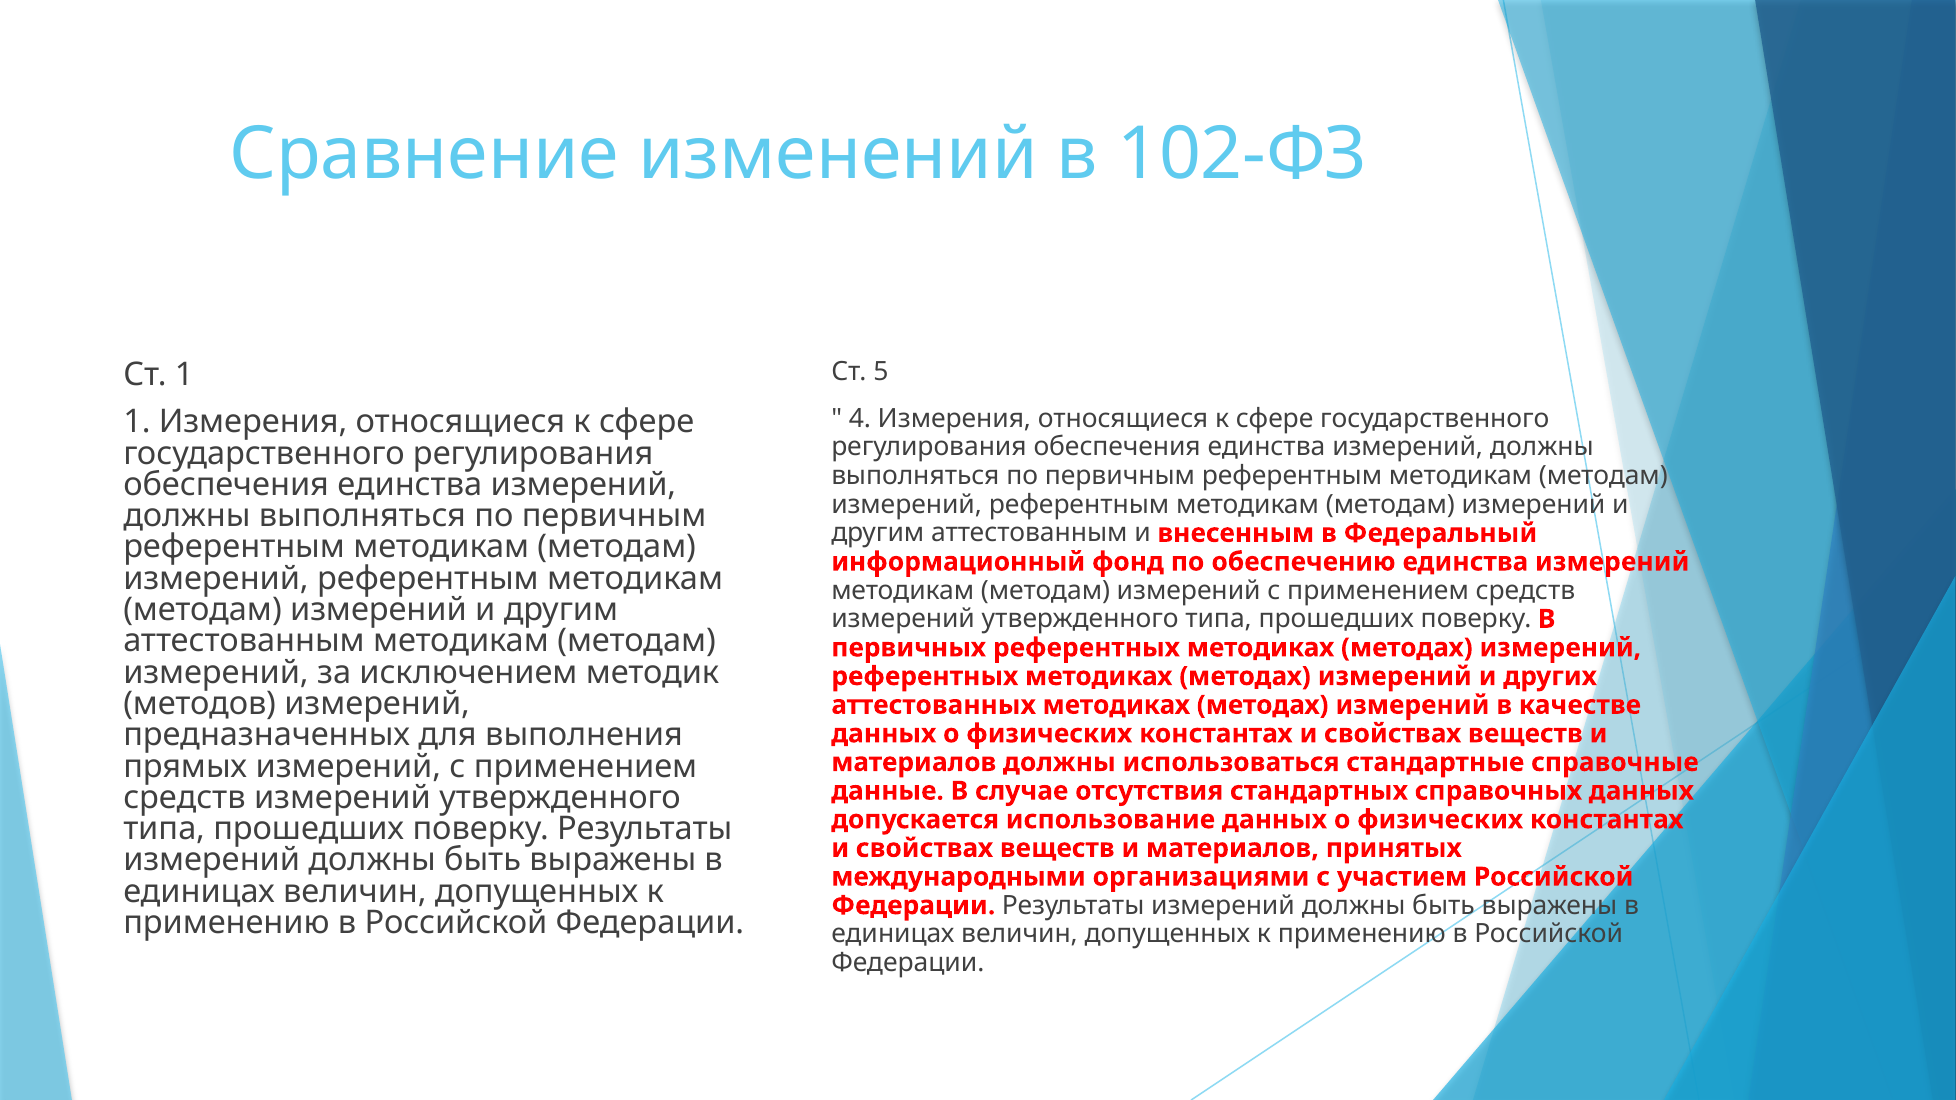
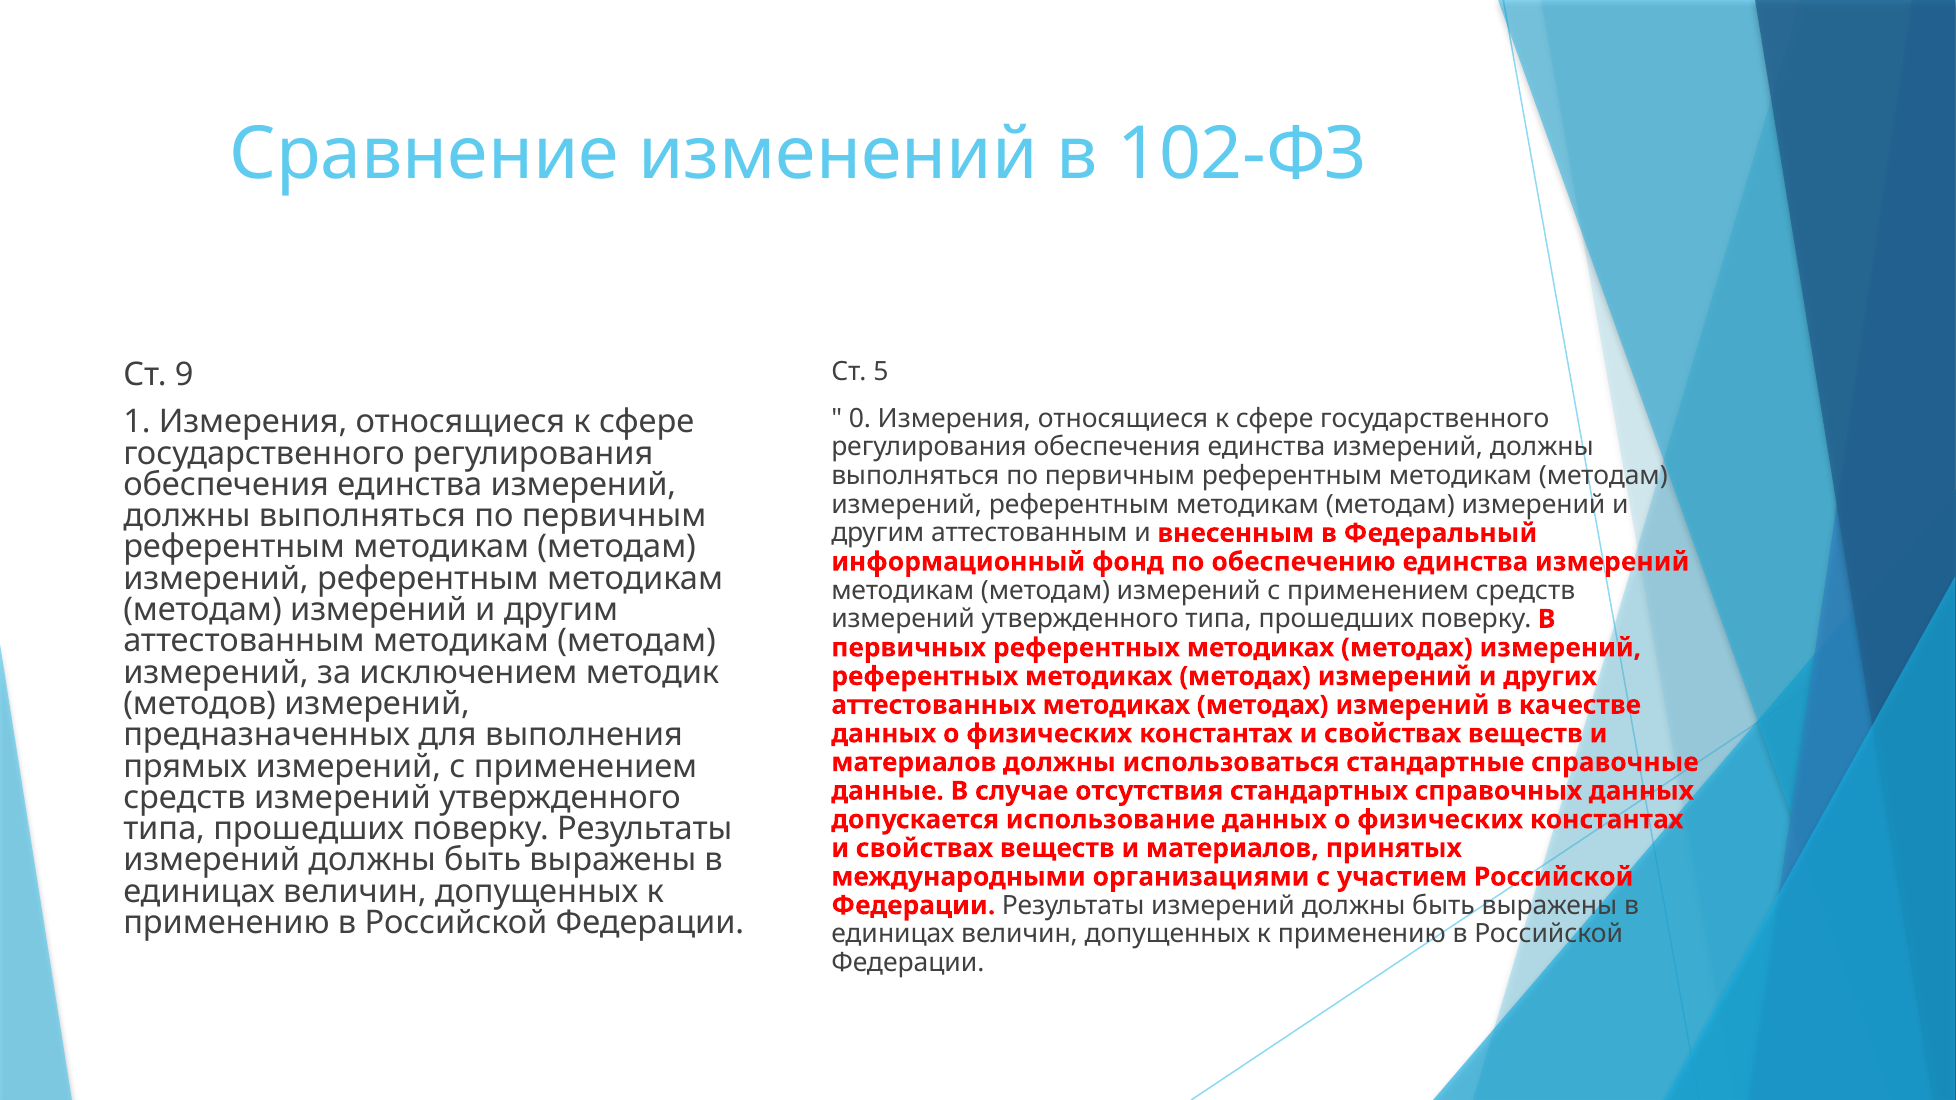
Ст 1: 1 -> 9 (184, 375)
4: 4 -> 0 (860, 419)
